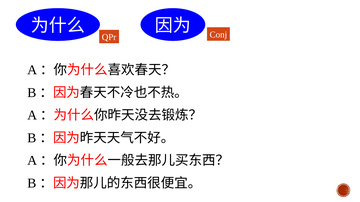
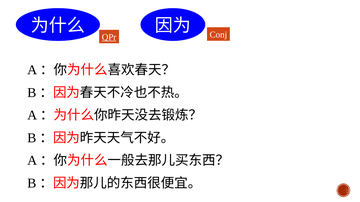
QPr underline: none -> present (109, 37)
